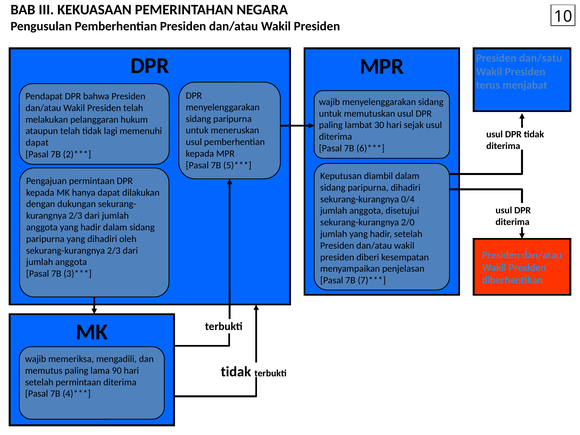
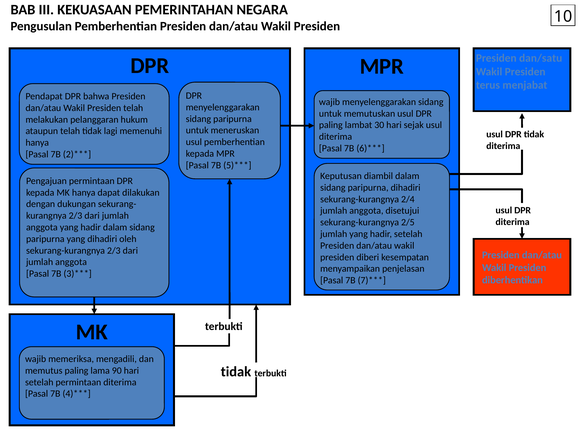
dapat: dapat -> hanya (37, 143)
0/4: 0/4 -> 2/4 (408, 199)
2/0: 2/0 -> 2/5 (408, 222)
